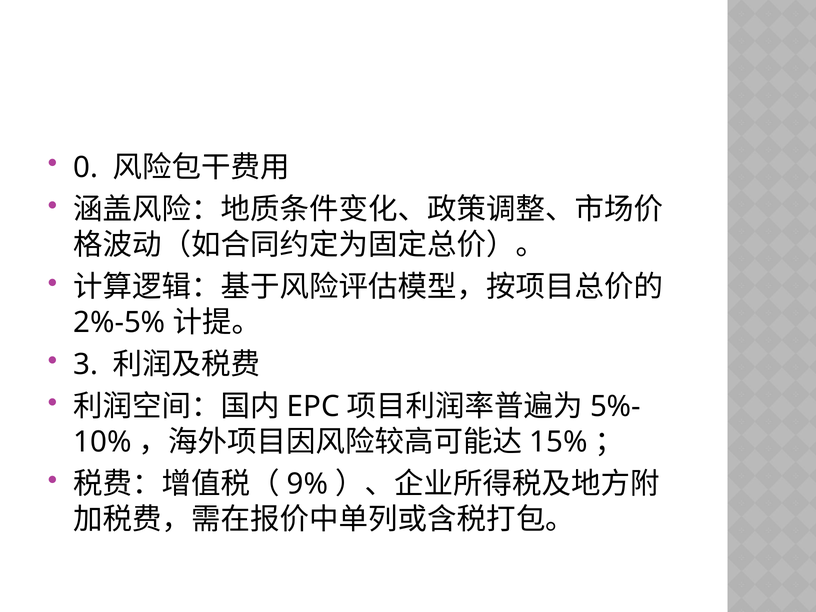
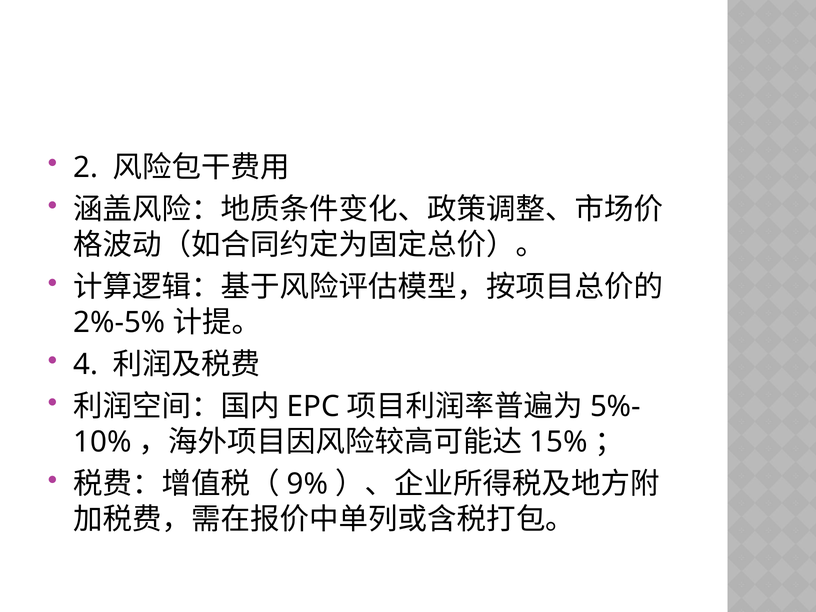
0: 0 -> 2 (86, 167)
3: 3 -> 4 (86, 365)
